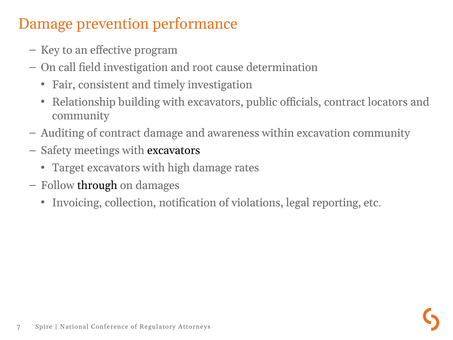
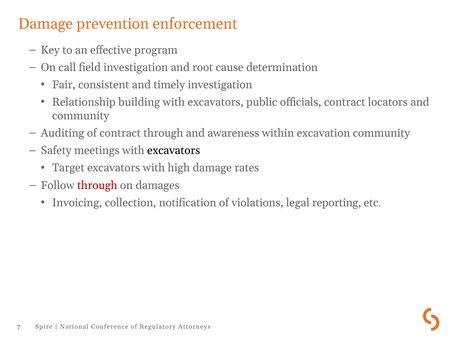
performance: performance -> enforcement (195, 24)
contract damage: damage -> through (163, 133)
through colour: black -> red (97, 185)
